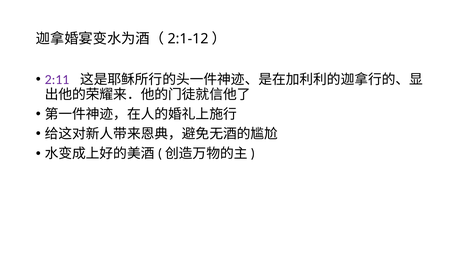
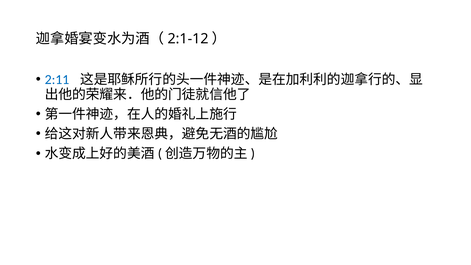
2:11 colour: purple -> blue (57, 80)
